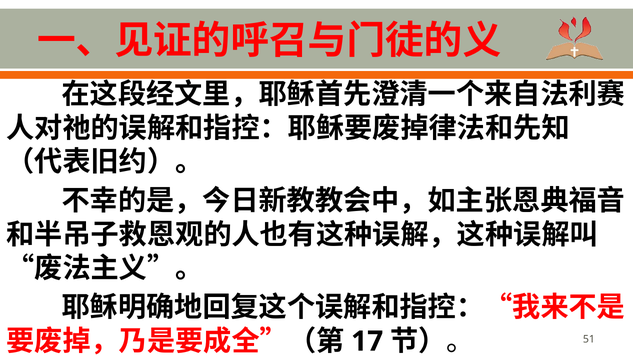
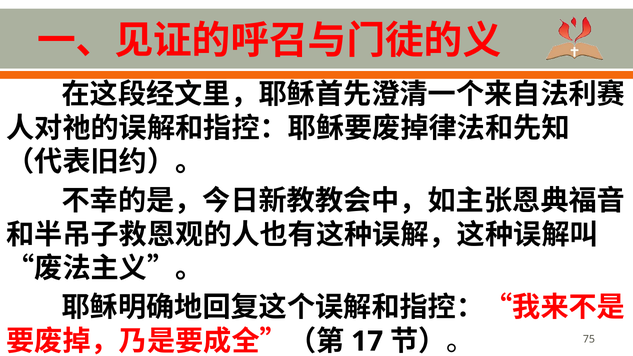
51: 51 -> 75 (589, 339)
